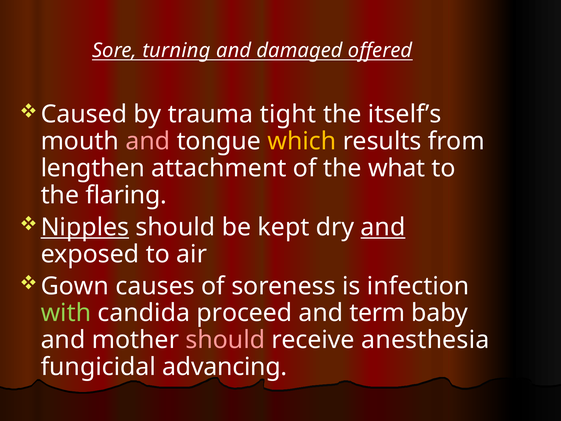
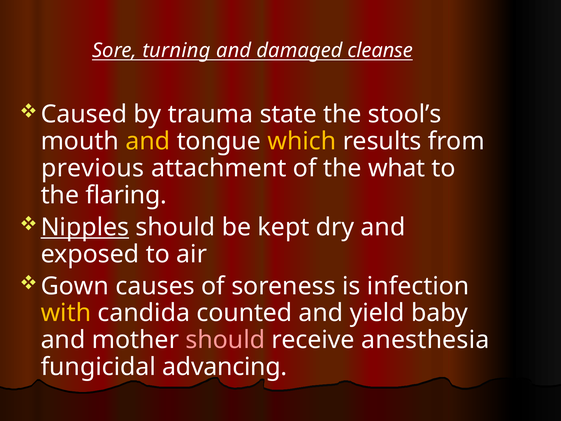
offered: offered -> cleanse (380, 50)
tight: tight -> state (288, 114)
itself’s: itself’s -> stool’s (405, 114)
and colour: pink -> yellow (148, 141)
lengthen: lengthen -> previous (93, 168)
and underline: present -> none (383, 227)
with colour: light green -> yellow (66, 313)
proceed: proceed -> counted (244, 313)
term: term -> yield (377, 313)
